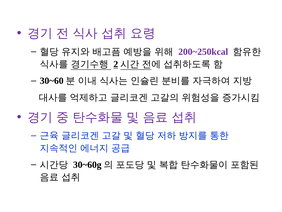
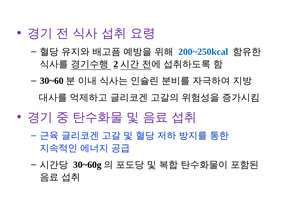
200~250kcal colour: purple -> blue (203, 52)
